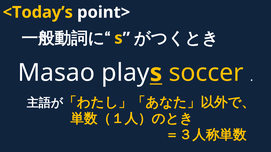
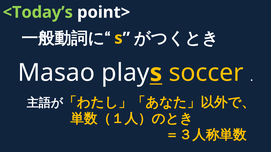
<Today’s colour: yellow -> light green (38, 12)
